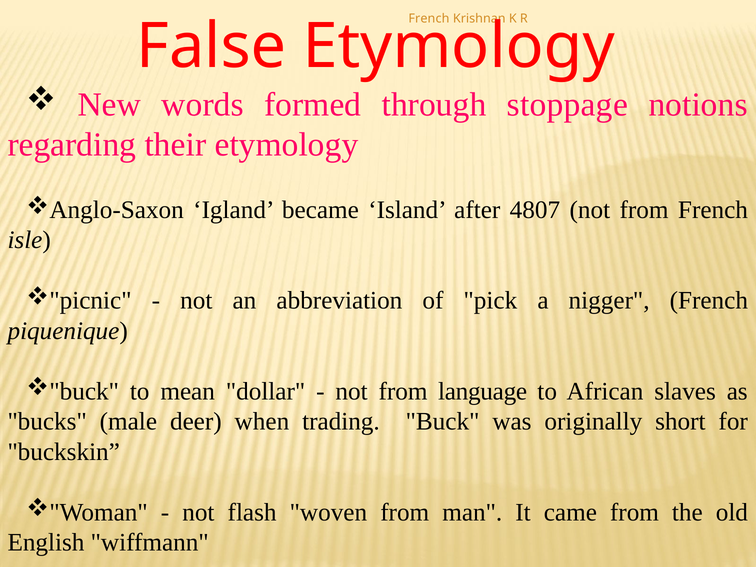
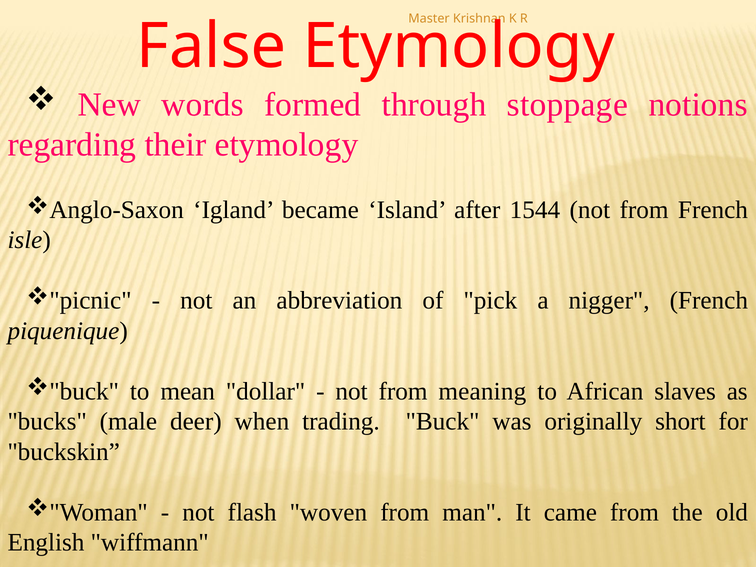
French: French -> Master (429, 18)
4807: 4807 -> 1544 (535, 210)
language: language -> meaning (482, 391)
